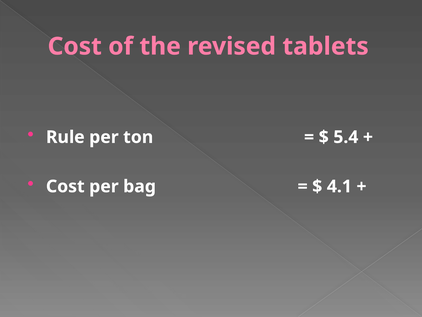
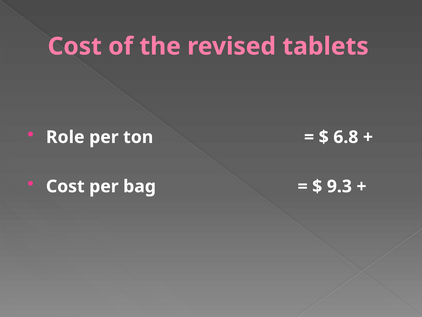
Rule: Rule -> Role (65, 137)
5.4: 5.4 -> 6.8 (346, 137)
4.1: 4.1 -> 9.3 (339, 186)
